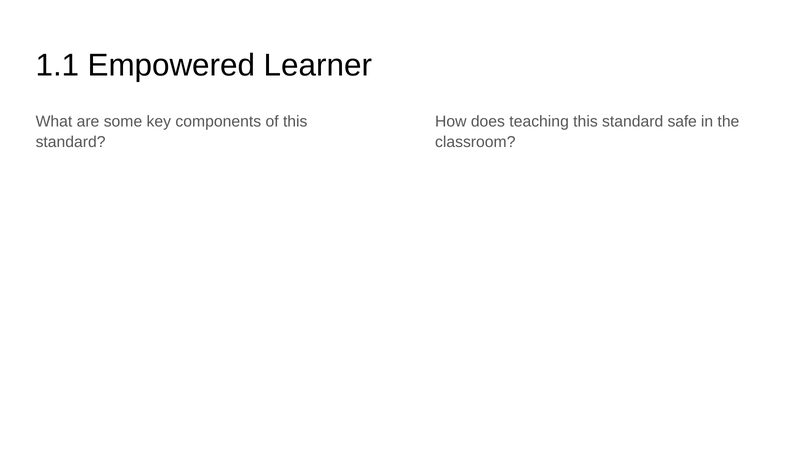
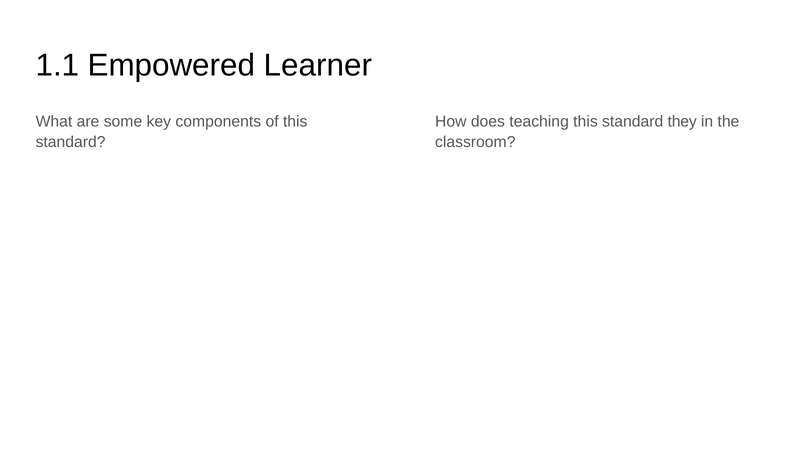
safe: safe -> they (682, 122)
